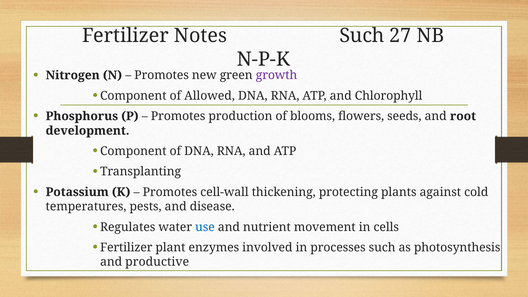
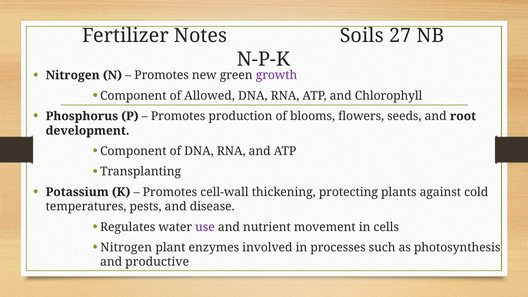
Notes Such: Such -> Soils (362, 35)
use colour: blue -> purple (205, 227)
Fertilizer: Fertilizer -> Nitrogen (126, 247)
